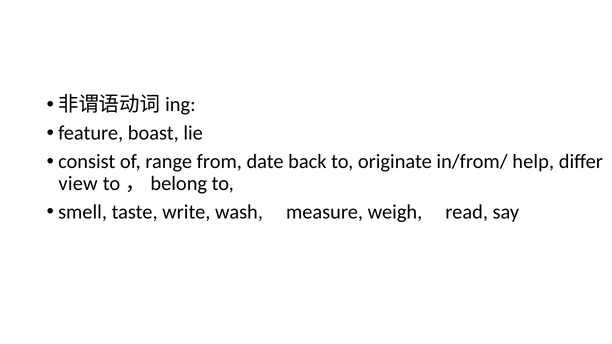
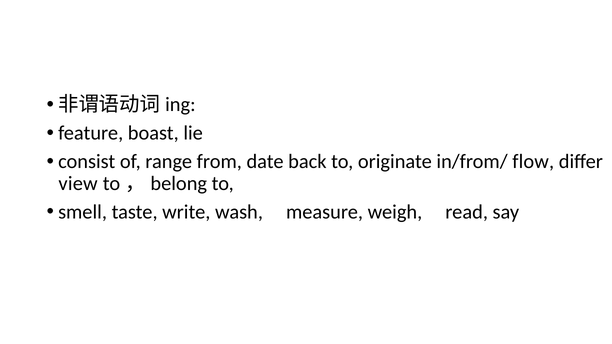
help: help -> flow (533, 162)
